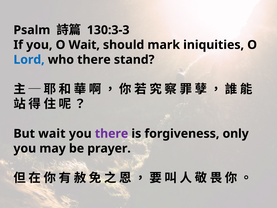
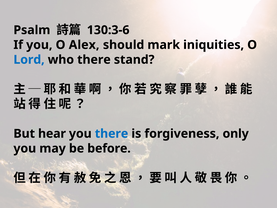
130:3-3: 130:3-3 -> 130:3-6 (108, 30)
O Wait: Wait -> Alex (84, 45)
But wait: wait -> hear (52, 133)
there colour: purple -> blue (112, 133)
prayer: prayer -> before (109, 148)
